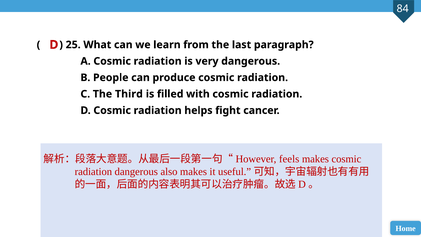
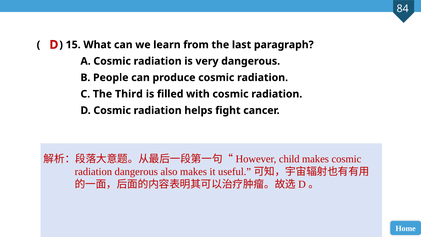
25: 25 -> 15 (73, 45)
feels: feels -> child (289, 159)
